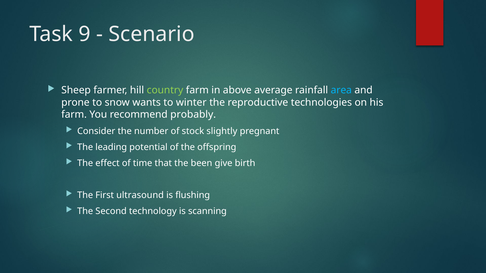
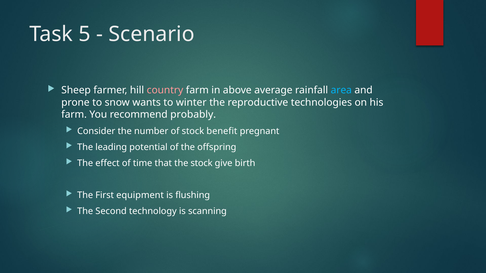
9: 9 -> 5 (85, 34)
country colour: light green -> pink (165, 90)
slightly: slightly -> benefit (222, 131)
the been: been -> stock (202, 163)
ultrasound: ultrasound -> equipment (140, 195)
